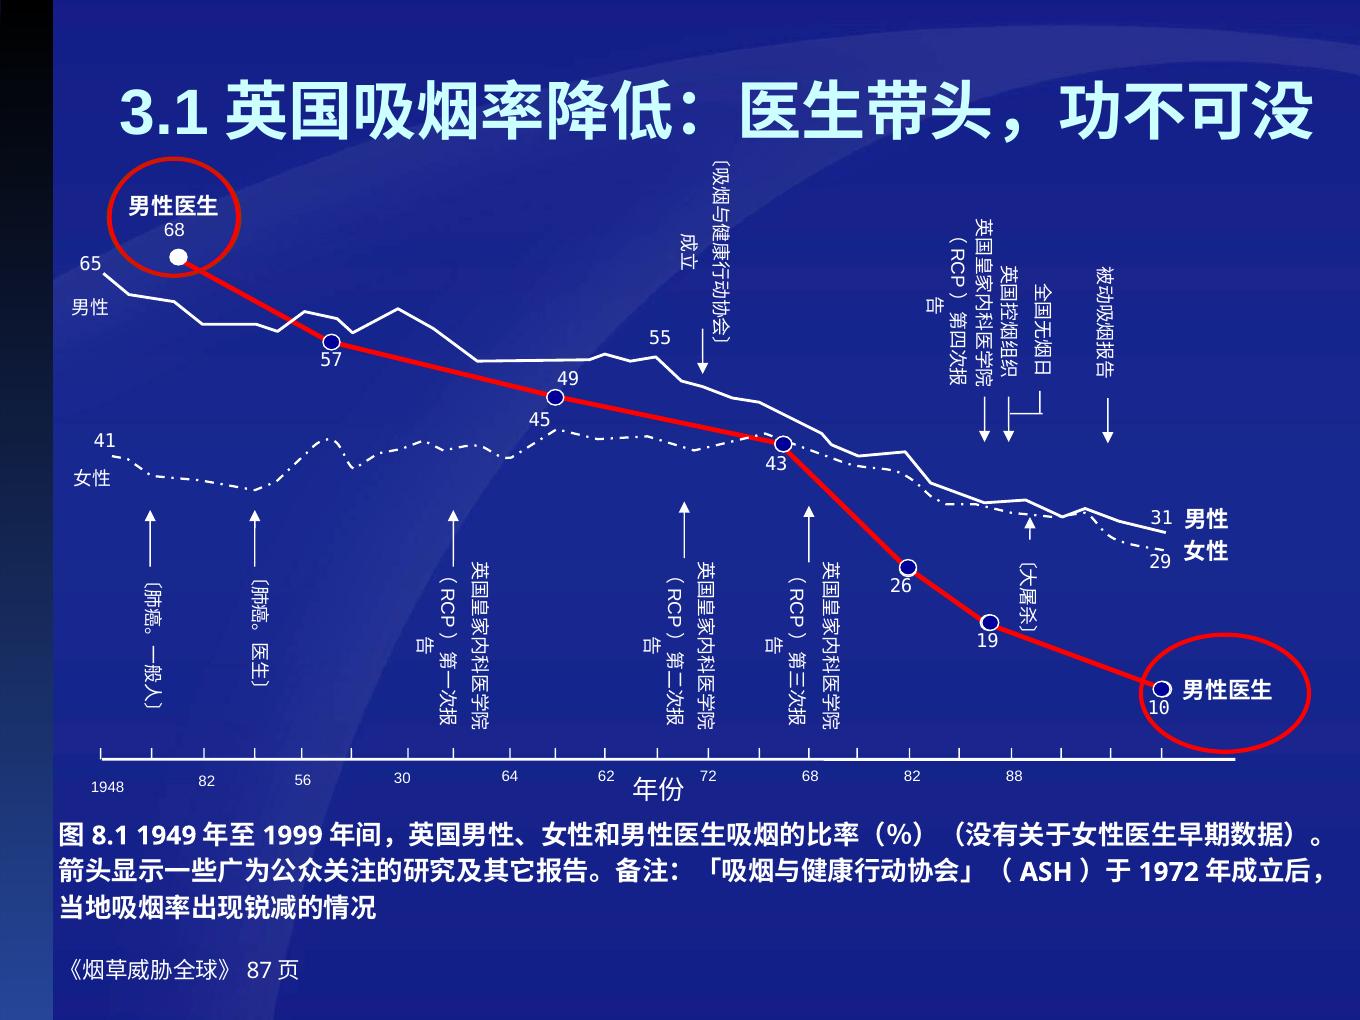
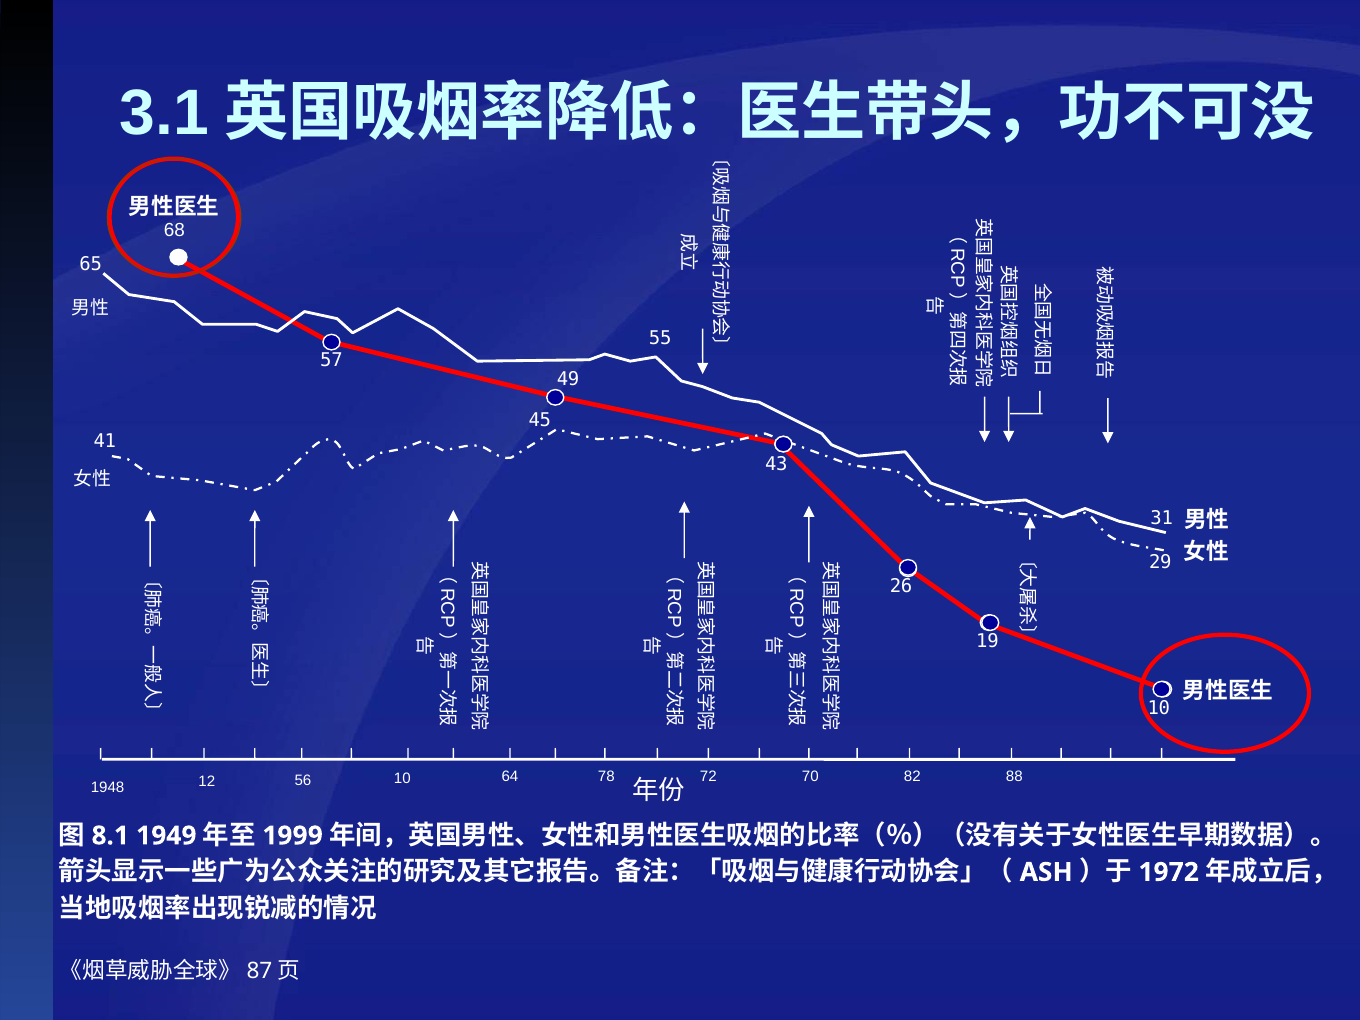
1948 82: 82 -> 12 (207, 782)
56 30: 30 -> 10 (402, 778)
62: 62 -> 78 (606, 776)
72 68: 68 -> 70 (810, 776)
